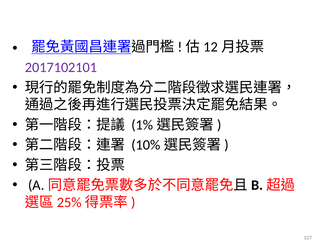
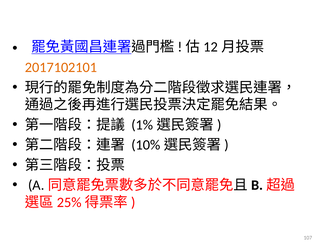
2017102101 colour: purple -> orange (61, 67)
